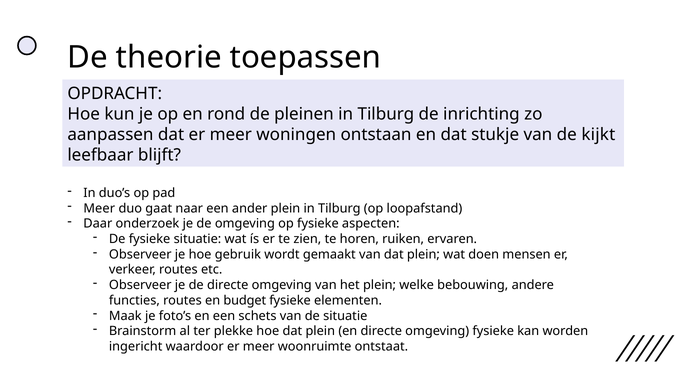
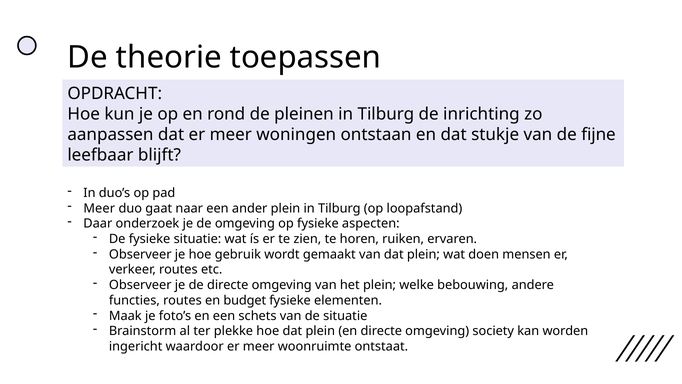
kijkt: kijkt -> fijne (599, 134)
omgeving fysieke: fysieke -> society (493, 331)
